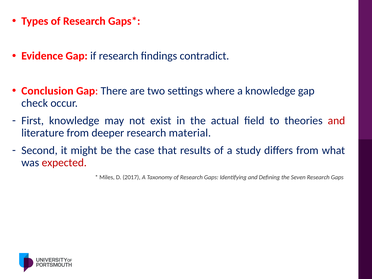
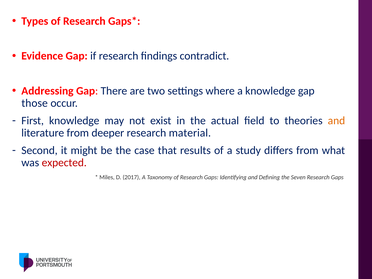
Conclusion: Conclusion -> Addressing (47, 91)
check: check -> those (35, 103)
and colour: red -> orange (336, 121)
